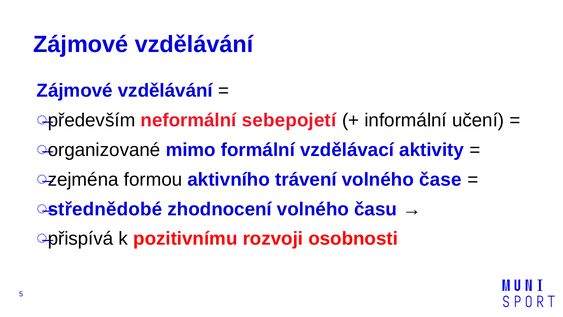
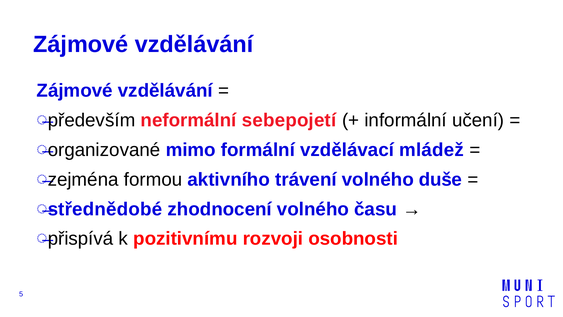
aktivity: aktivity -> mládež (432, 150)
čase: čase -> duše (440, 179)
